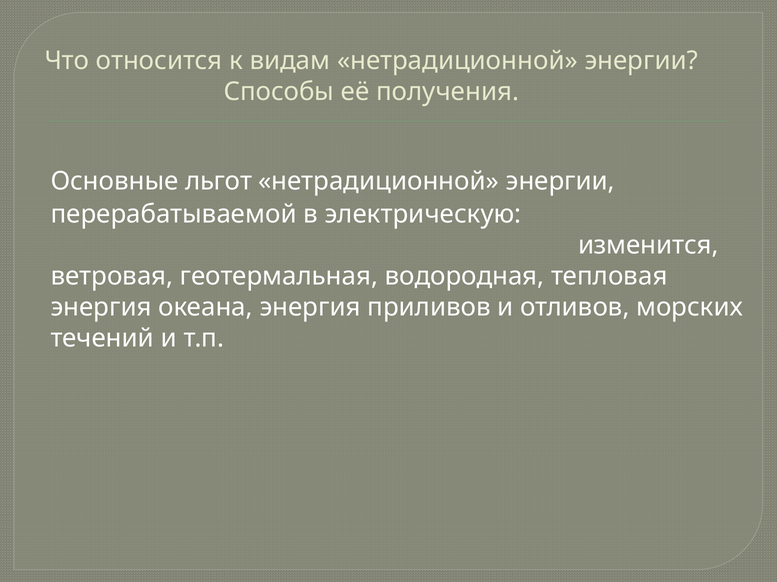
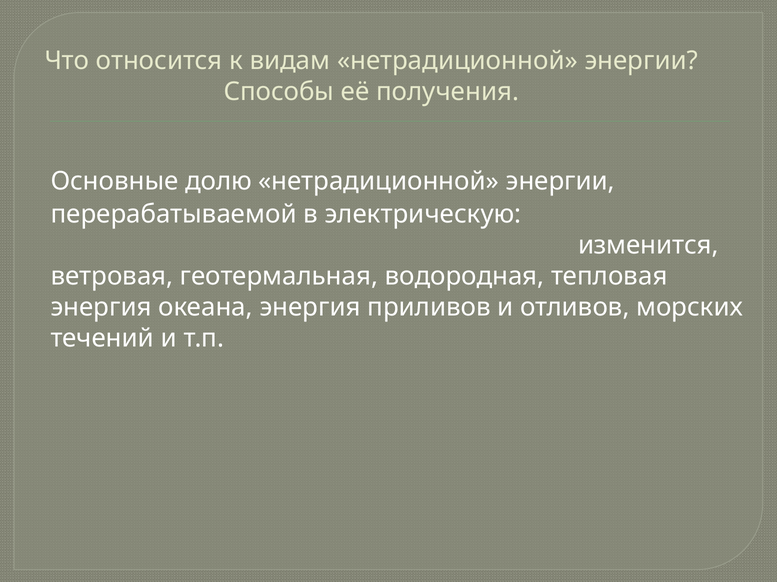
льгот: льгот -> долю (219, 182)
